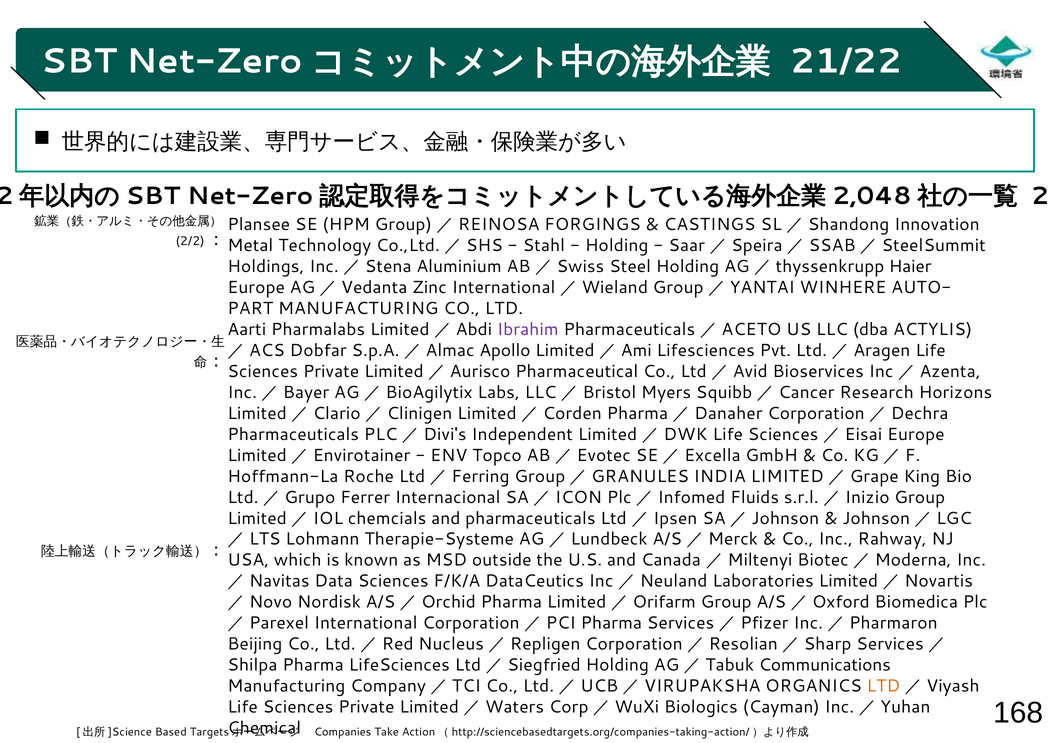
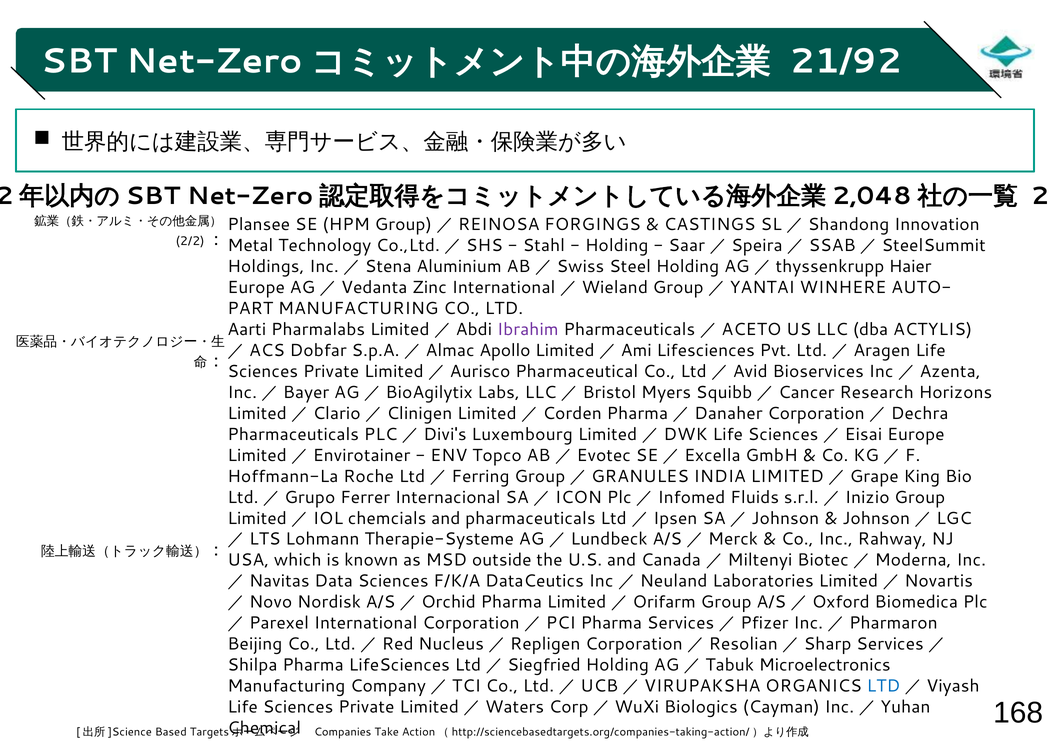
21/22: 21/22 -> 21/92 (846, 61)
Independent: Independent -> Luxembourg (522, 434)
Communications: Communications -> Microelectronics (825, 665)
LTD colour: orange -> blue (883, 686)
